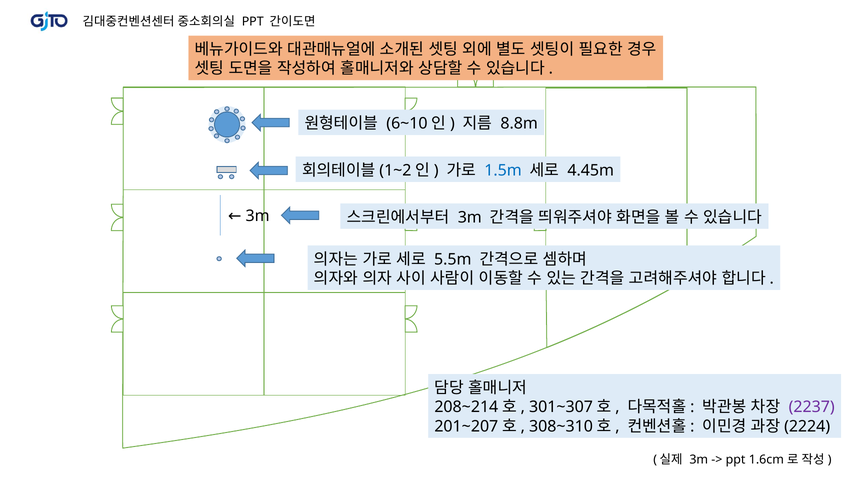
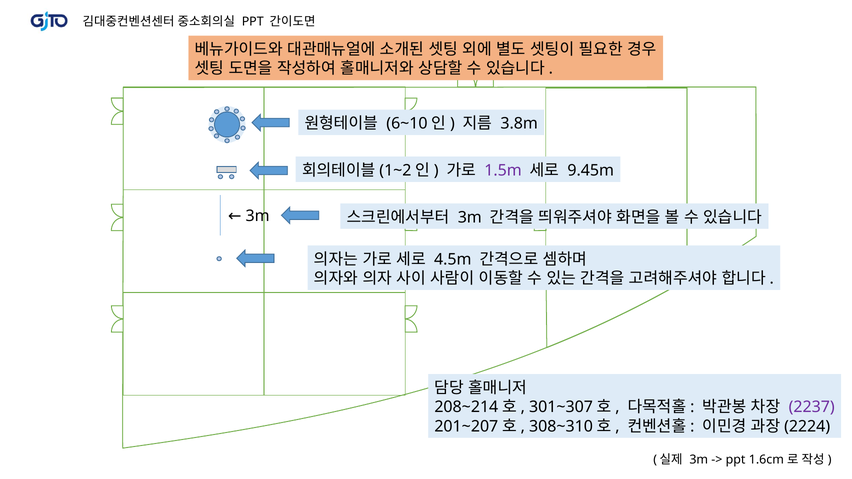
8.8m: 8.8m -> 3.8m (519, 124)
1.5m colour: blue -> purple (503, 170)
4.45m: 4.45m -> 9.45m (591, 170)
5.5m: 5.5m -> 4.5m (453, 259)
